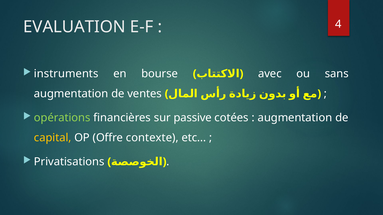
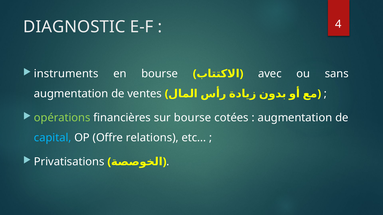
EVALUATION: EVALUATION -> DIAGNOSTIC (74, 27)
sur passive: passive -> bourse (193, 118)
capital colour: yellow -> light blue (53, 138)
contexte: contexte -> relations (152, 138)
